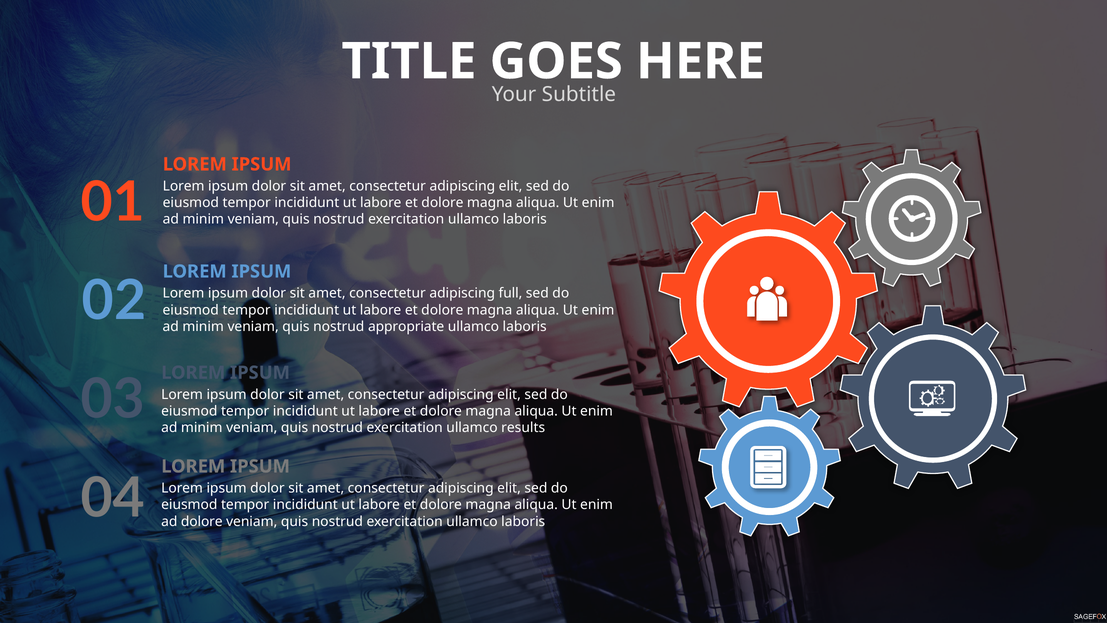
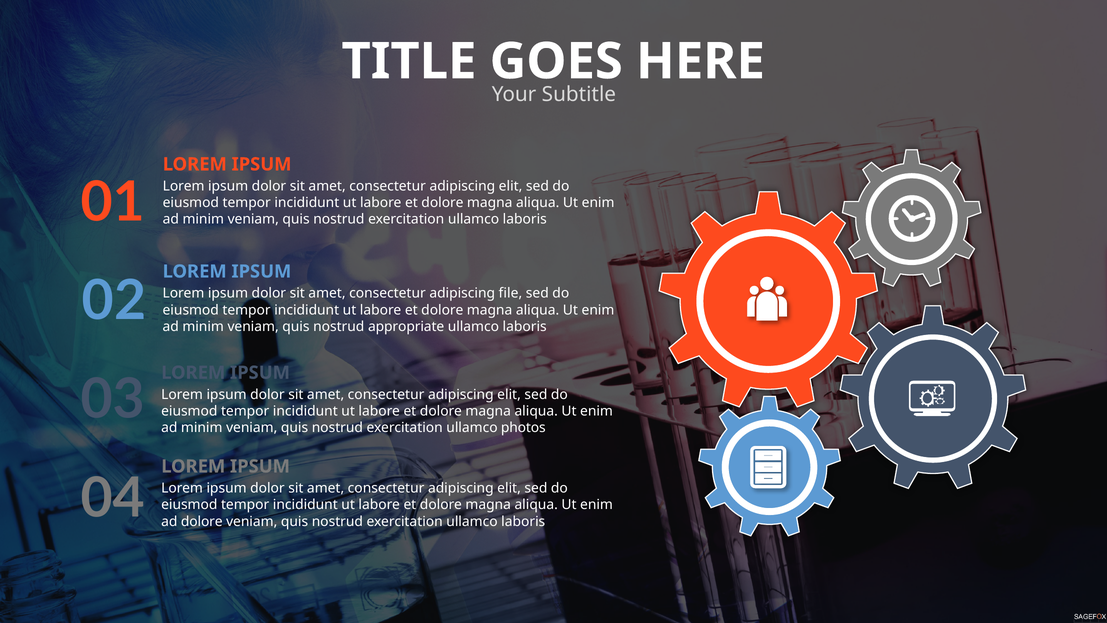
full: full -> file (510, 293)
results: results -> photos (523, 428)
